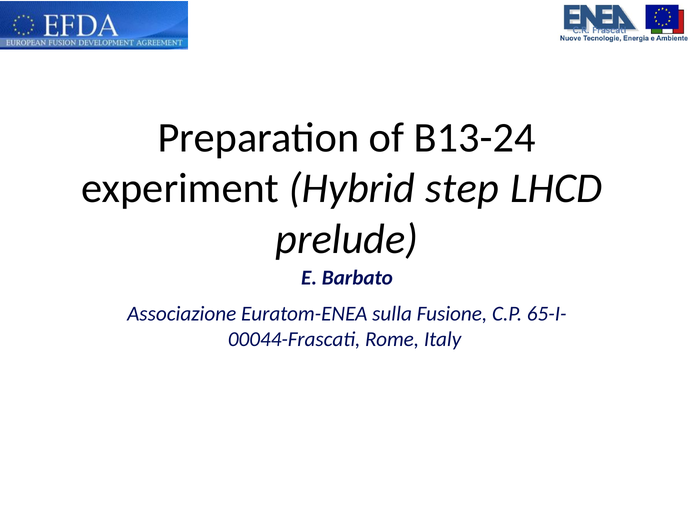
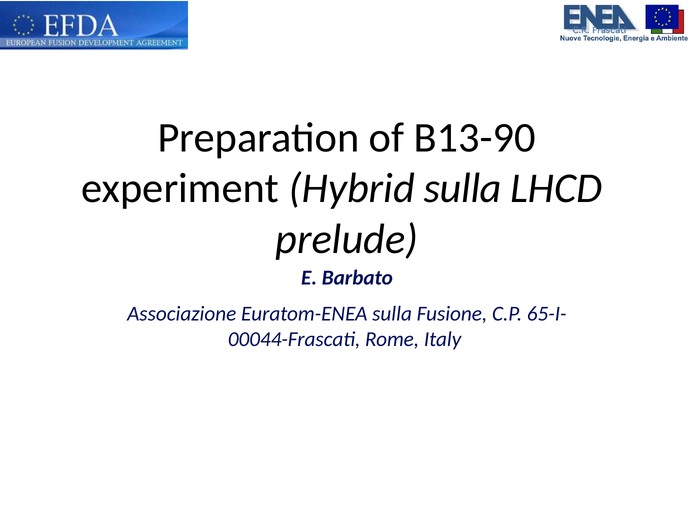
B13-24: B13-24 -> B13-90 (475, 138)
Hybrid step: step -> sulla (463, 189)
